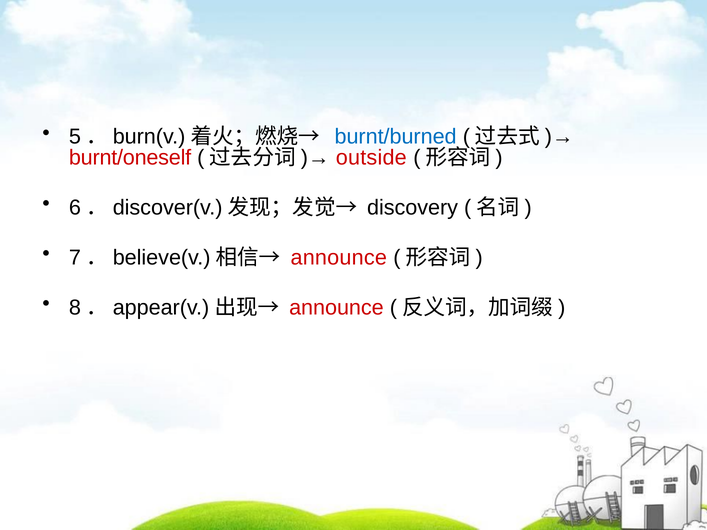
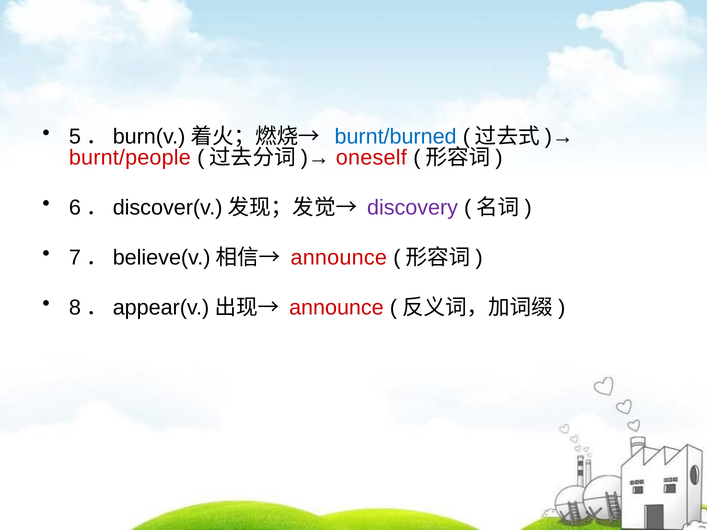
burnt/oneself: burnt/oneself -> burnt/people (130, 157)
outside: outside -> oneself (371, 157)
discovery colour: black -> purple (413, 208)
